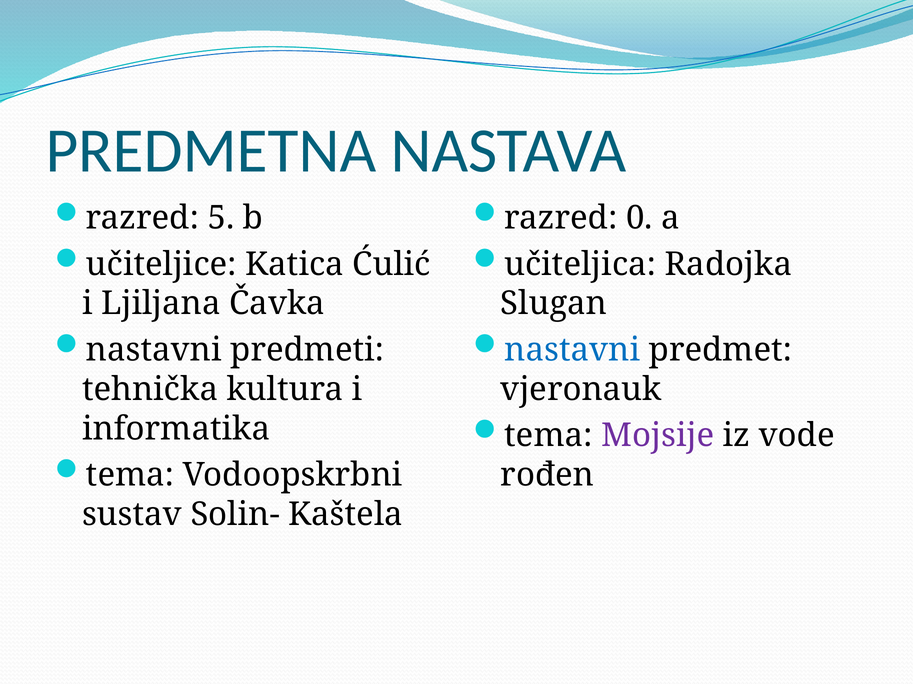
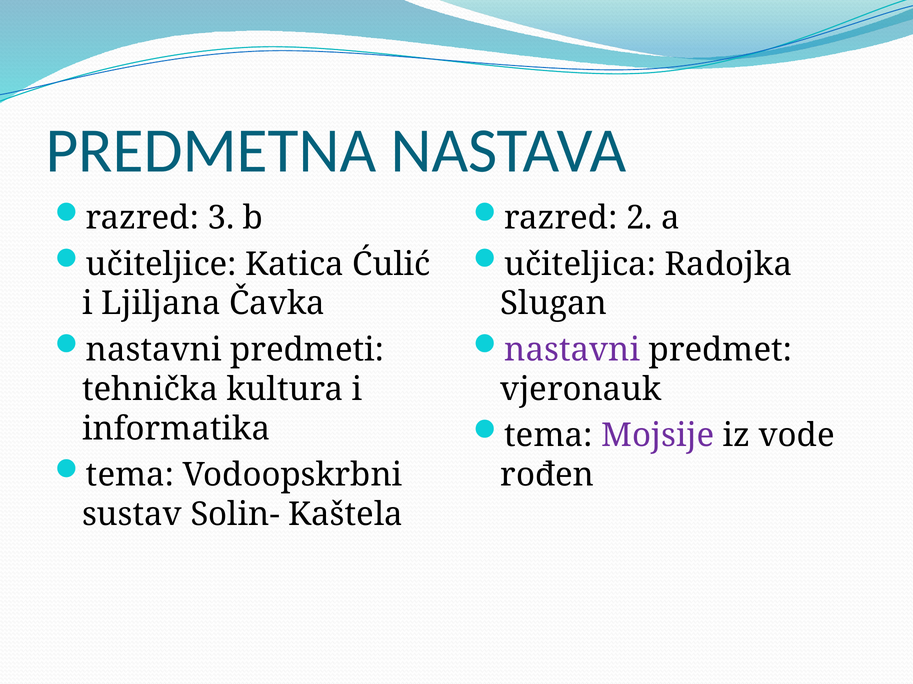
5: 5 -> 3 (221, 218)
0: 0 -> 2 (639, 218)
nastavni colour: blue -> purple (572, 350)
